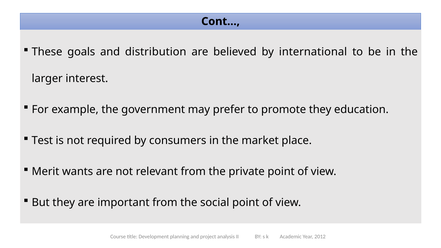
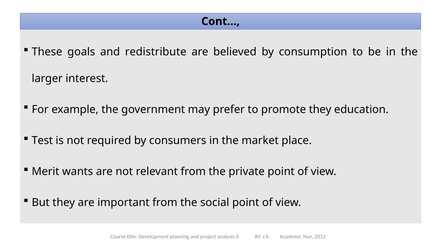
distribution: distribution -> redistribute (156, 52)
international: international -> consumption (313, 52)
